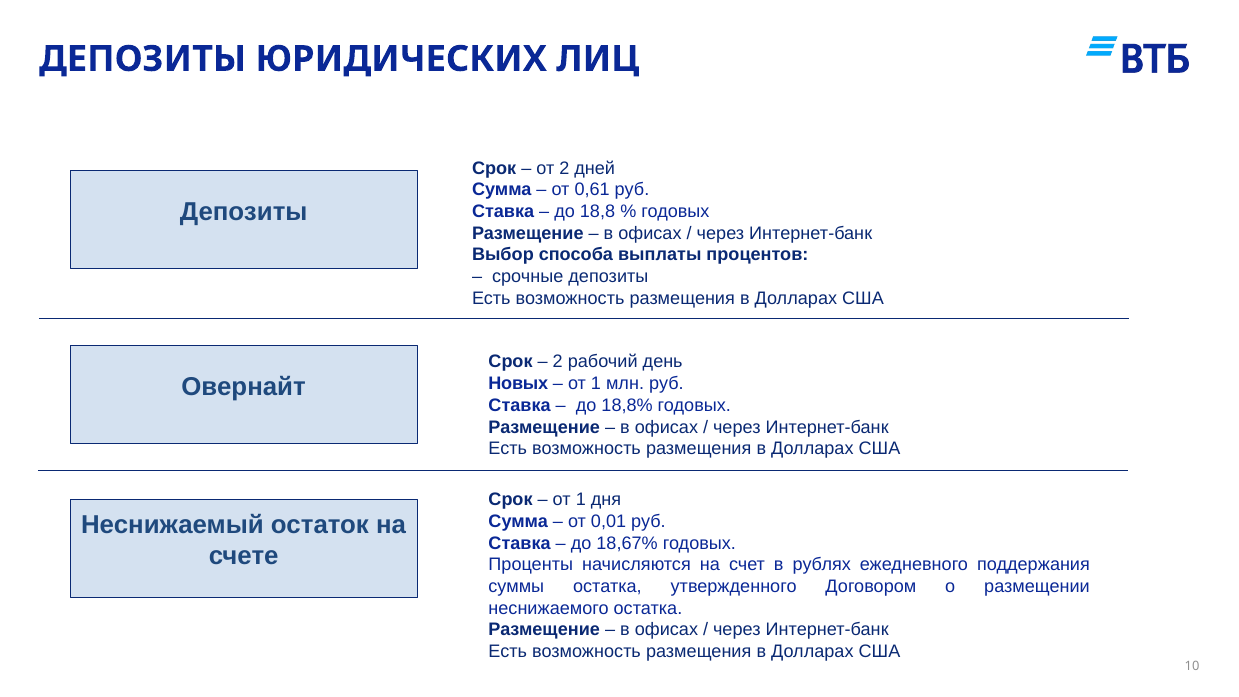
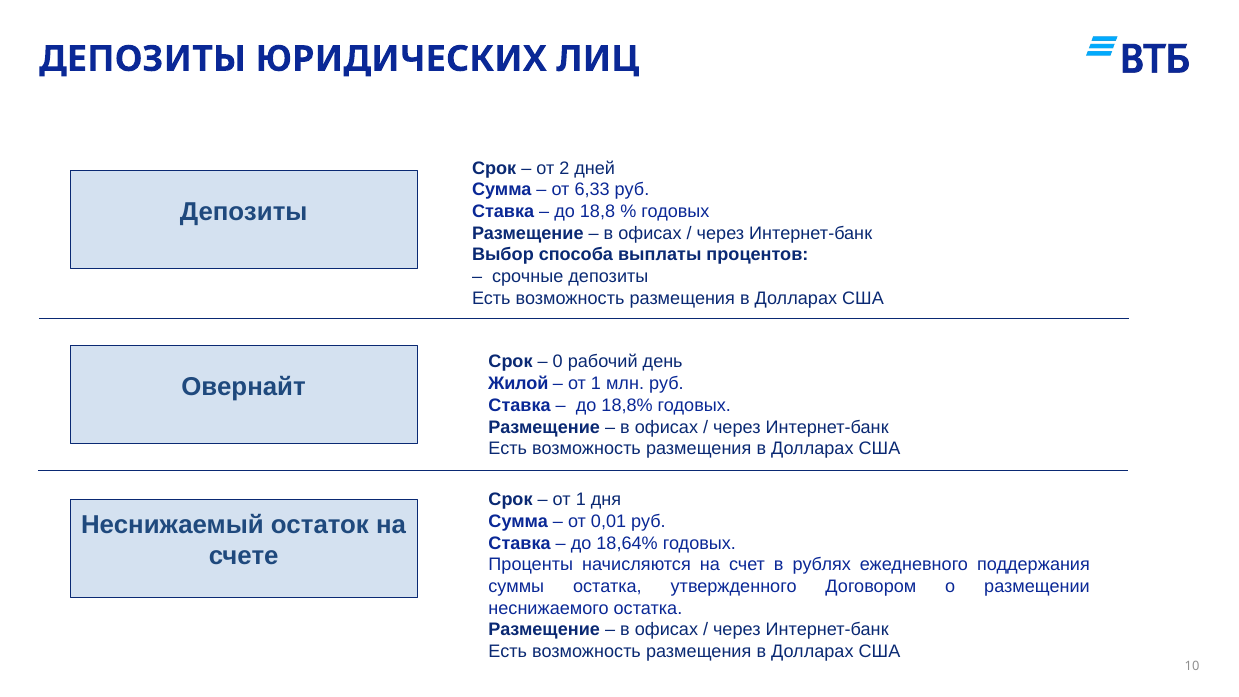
0,61: 0,61 -> 6,33 (592, 190)
2: 2 -> 0 (558, 362)
Новых: Новых -> Жилой (518, 384)
18,67%: 18,67% -> 18,64% (627, 543)
